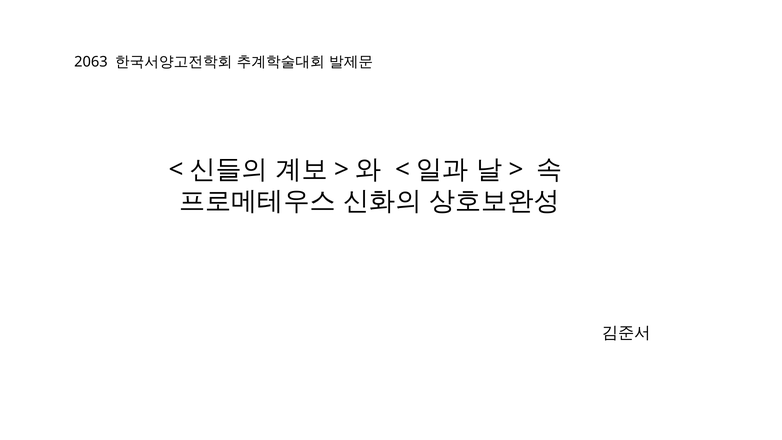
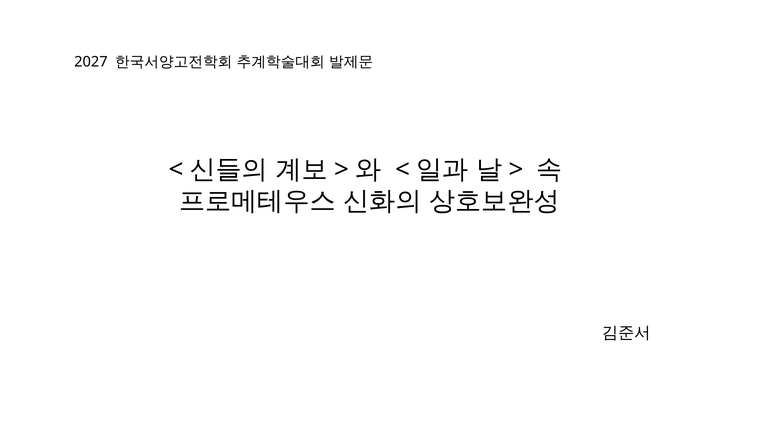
2063: 2063 -> 2027 (91, 62)
